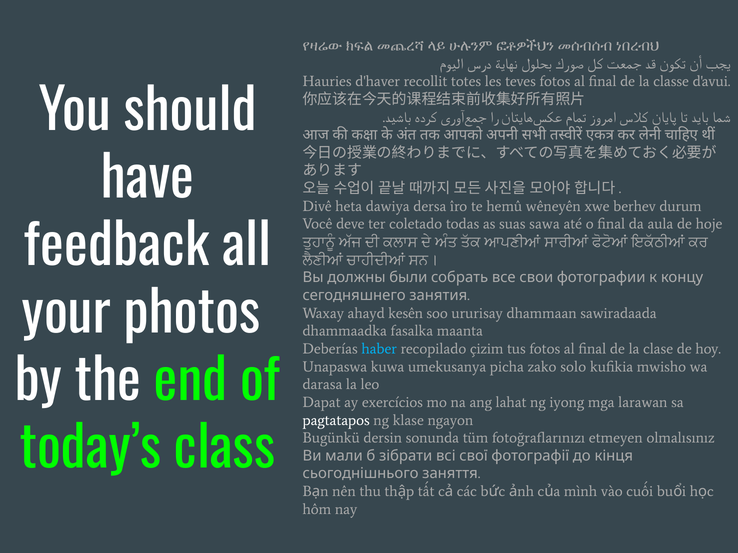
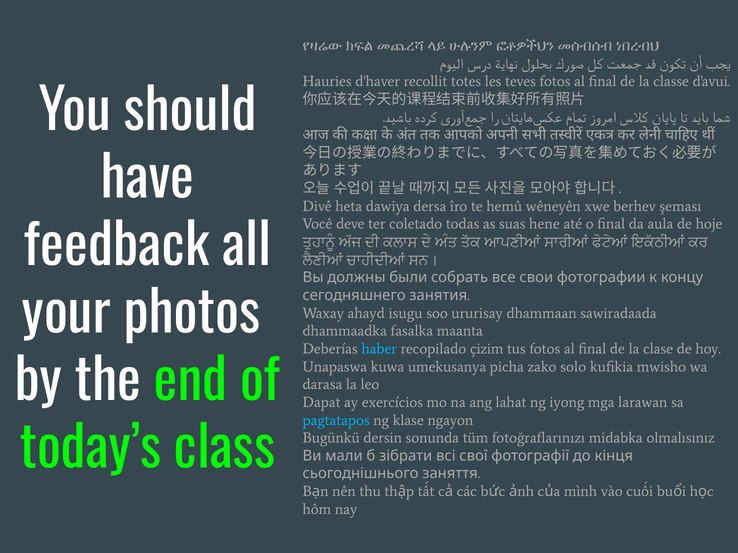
durum: durum -> şeması (680, 206)
sawa: sawa -> hene (544, 224)
kesên: kesên -> isugu (406, 313)
pagtatapos colour: white -> light blue (336, 420)
etmeyen: etmeyen -> midabka (616, 438)
